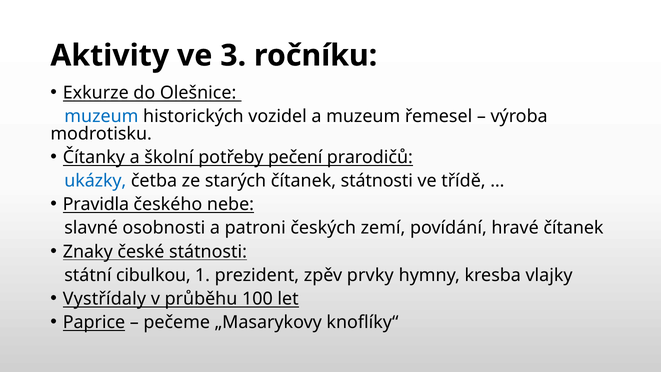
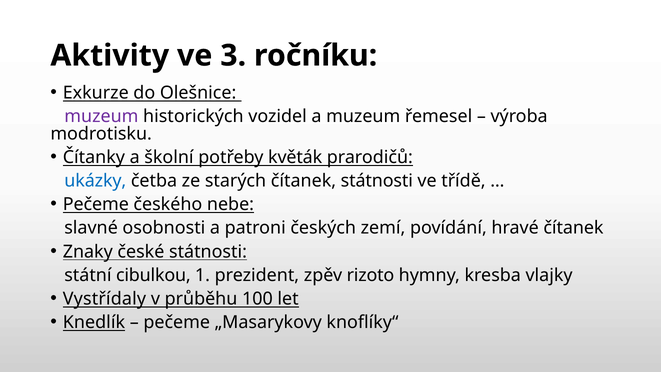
muzeum colour: blue -> purple (101, 116)
pečení: pečení -> květák (295, 157)
Pravidla: Pravidla -> Pečeme (96, 204)
prvky: prvky -> rizoto (370, 275)
Paprice: Paprice -> Knedlík (94, 322)
